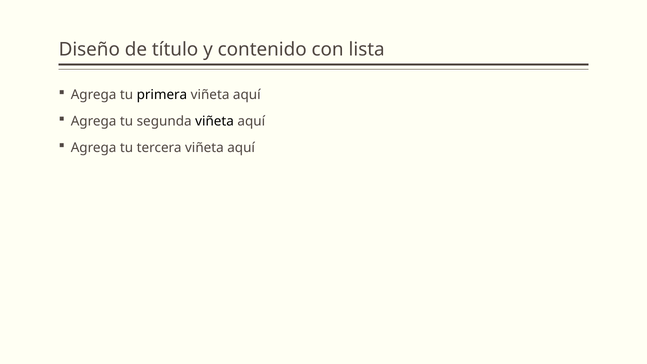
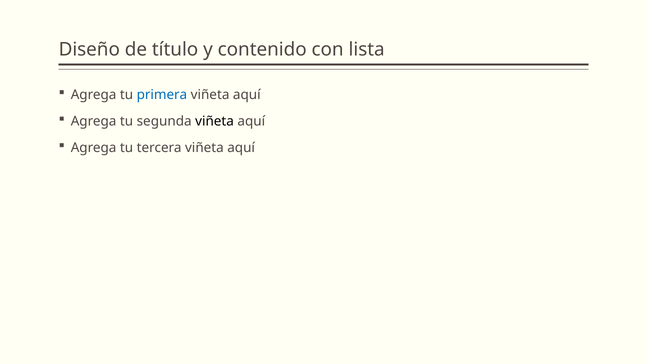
primera colour: black -> blue (162, 95)
